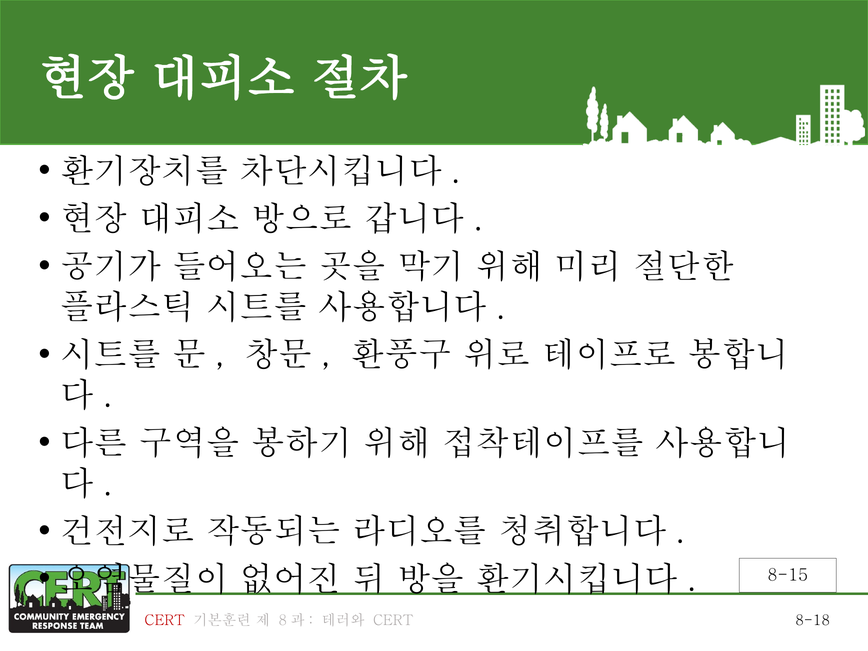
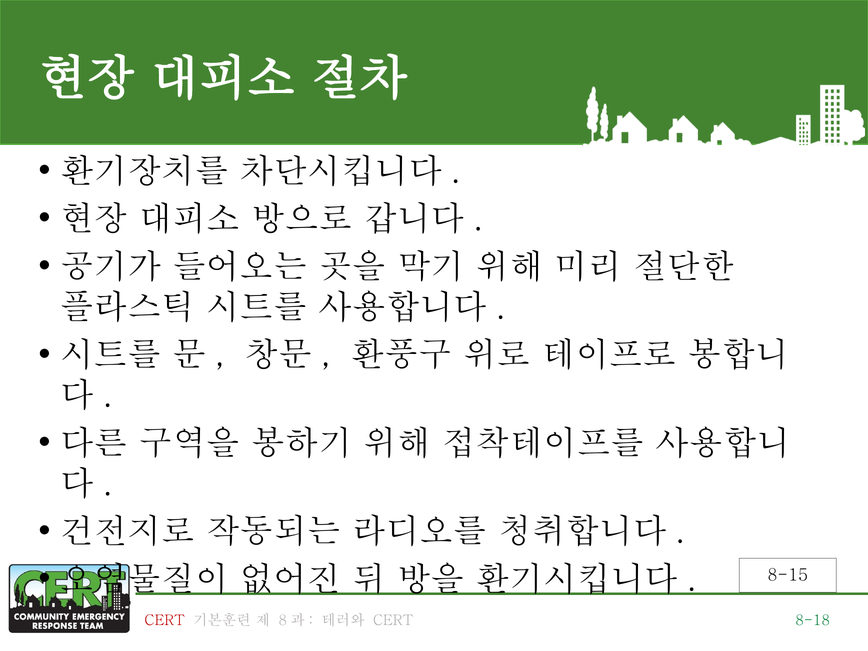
8-18 colour: black -> green (813, 620)
